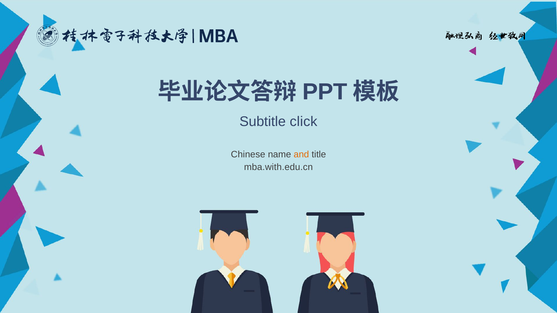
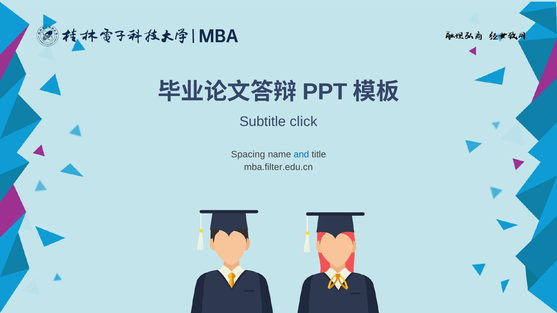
Chinese: Chinese -> Spacing (248, 154)
and colour: orange -> blue (301, 154)
mba.with.edu.cn: mba.with.edu.cn -> mba.filter.edu.cn (278, 167)
